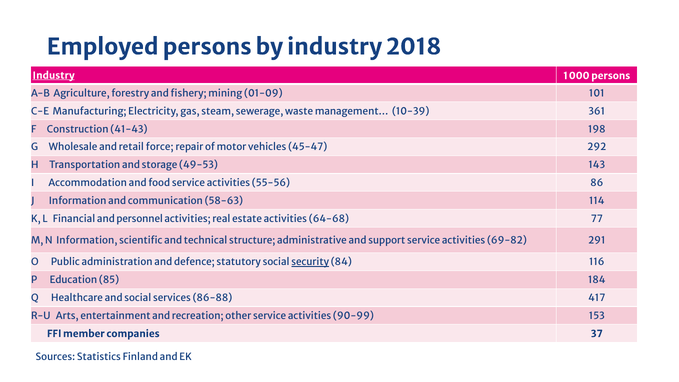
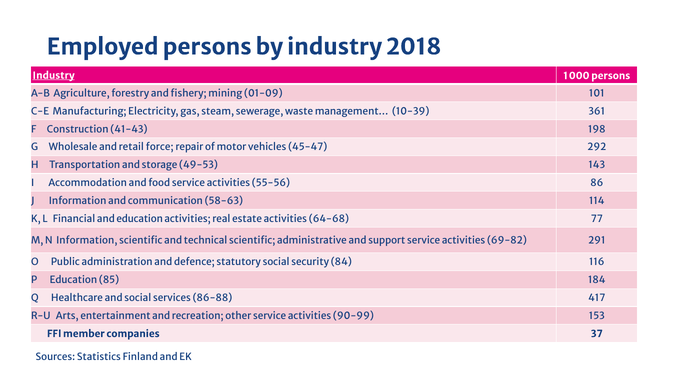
and personnel: personnel -> education (140, 219)
technical structure: structure -> scientific (252, 240)
security underline: present -> none (310, 262)
